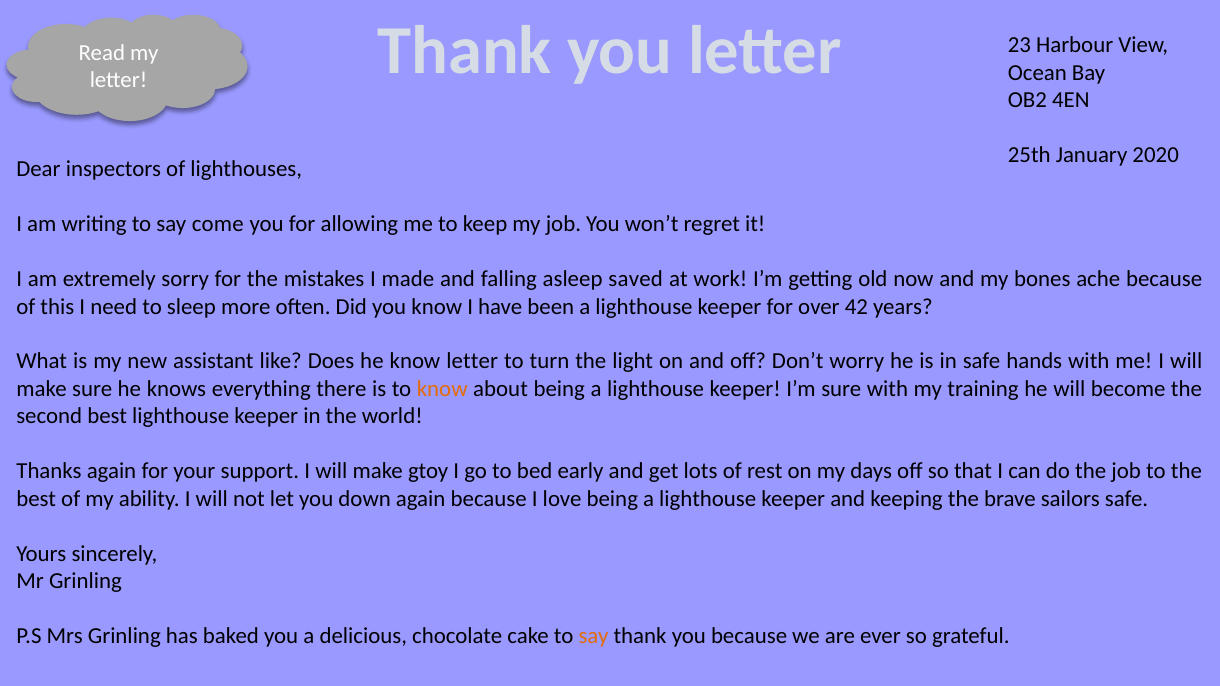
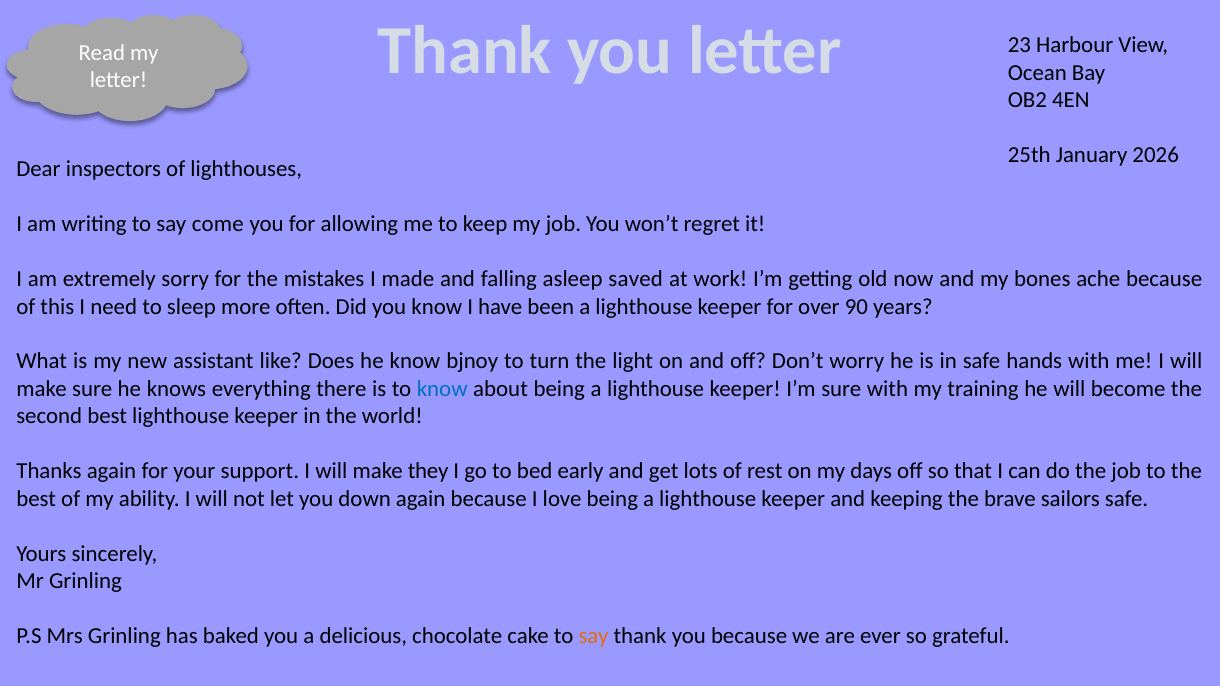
2020: 2020 -> 2026 (1156, 155)
42: 42 -> 90 (856, 307)
know letter: letter -> bjnoy (472, 362)
know colour: orange -> blue (442, 389)
gtoy: gtoy -> they (428, 471)
